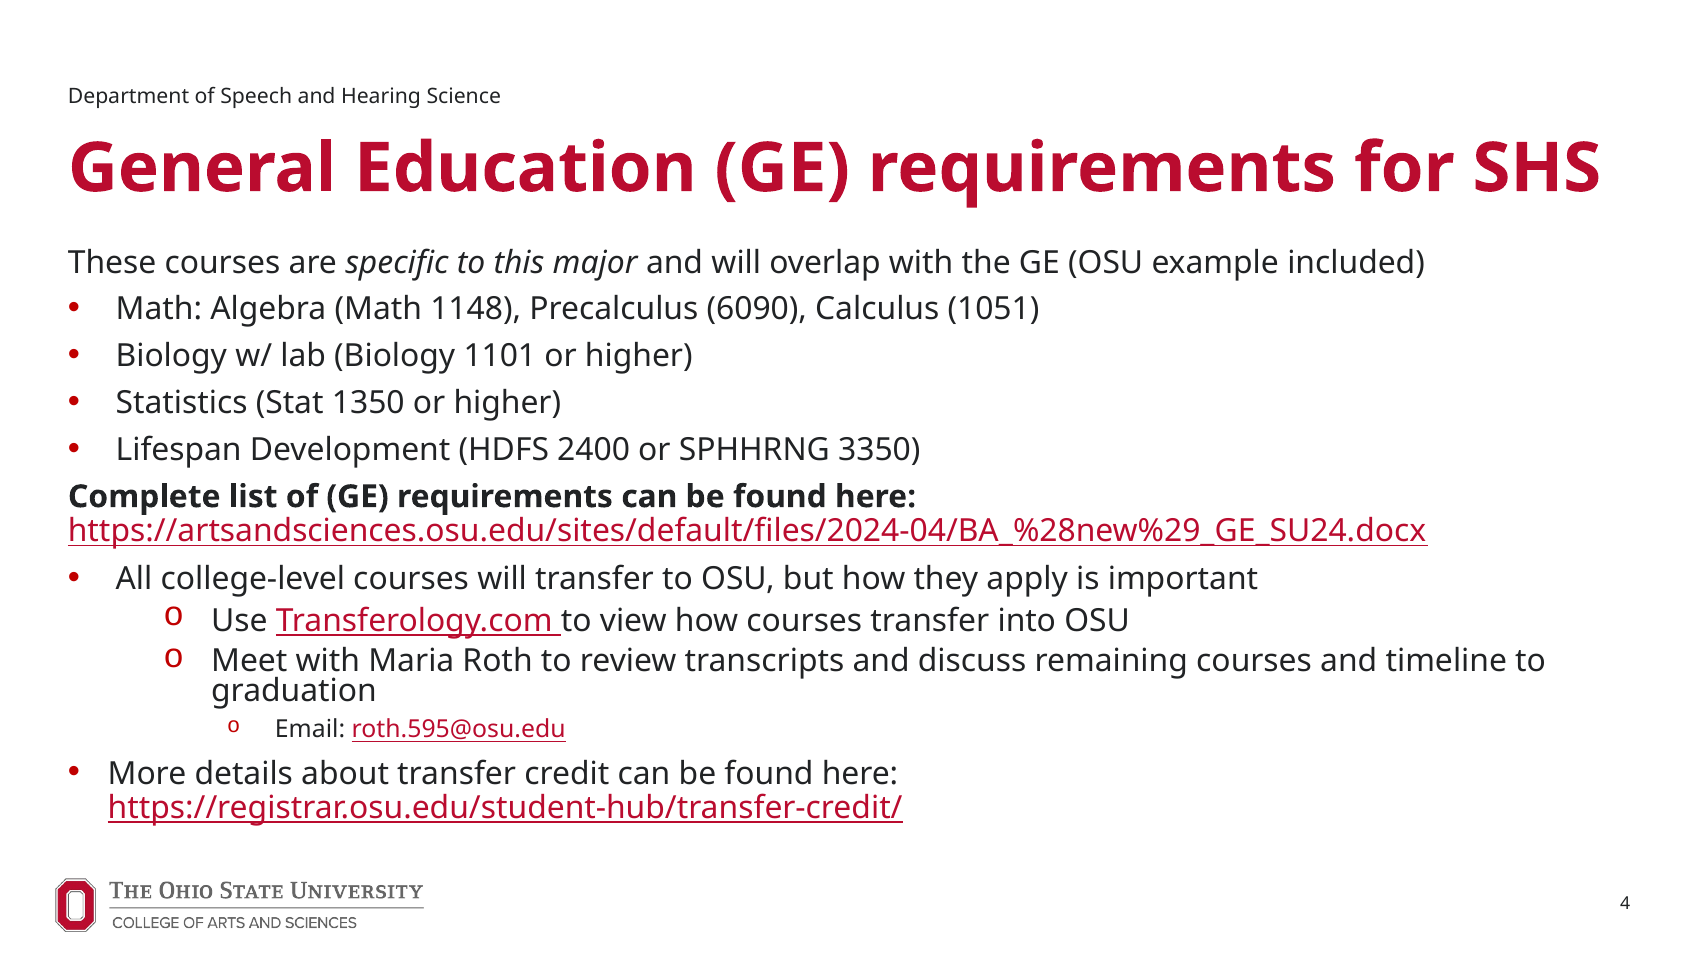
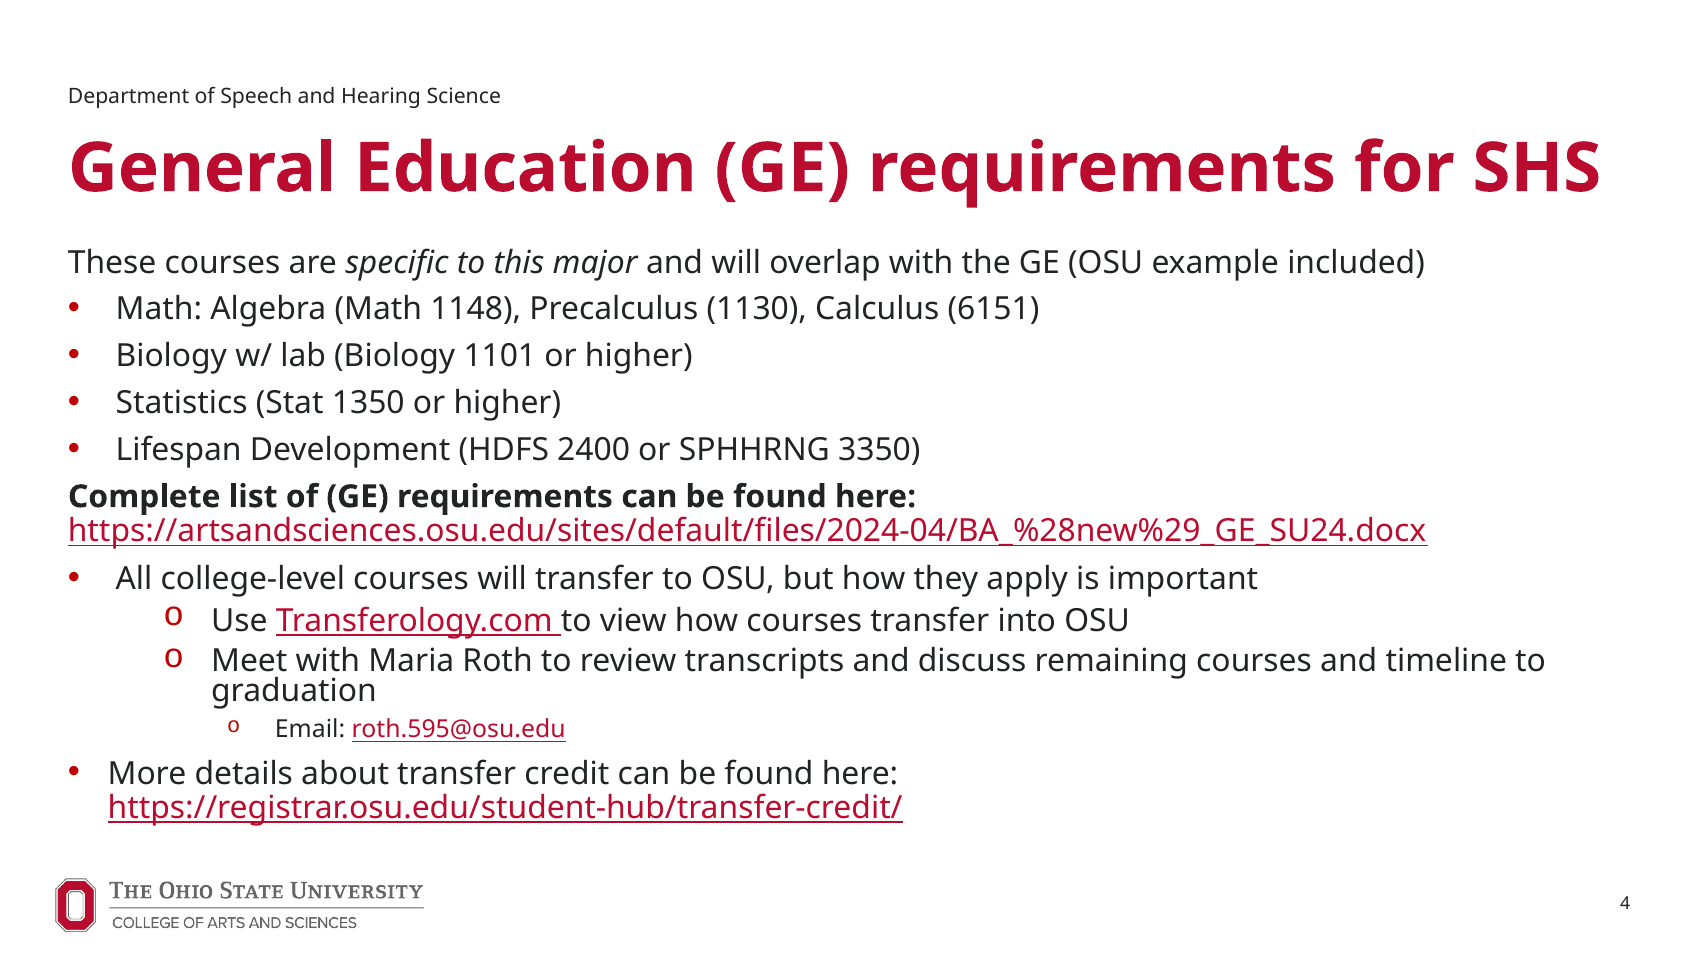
6090: 6090 -> 1130 (757, 309)
1051: 1051 -> 6151 (993, 309)
